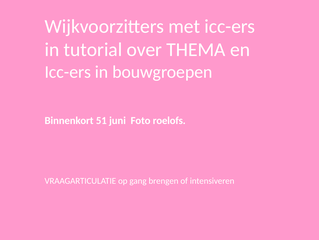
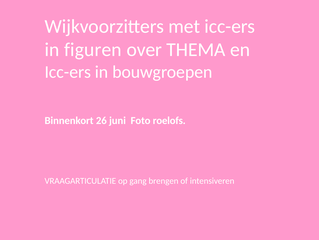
tutorial: tutorial -> figuren (93, 50)
51: 51 -> 26 (101, 120)
